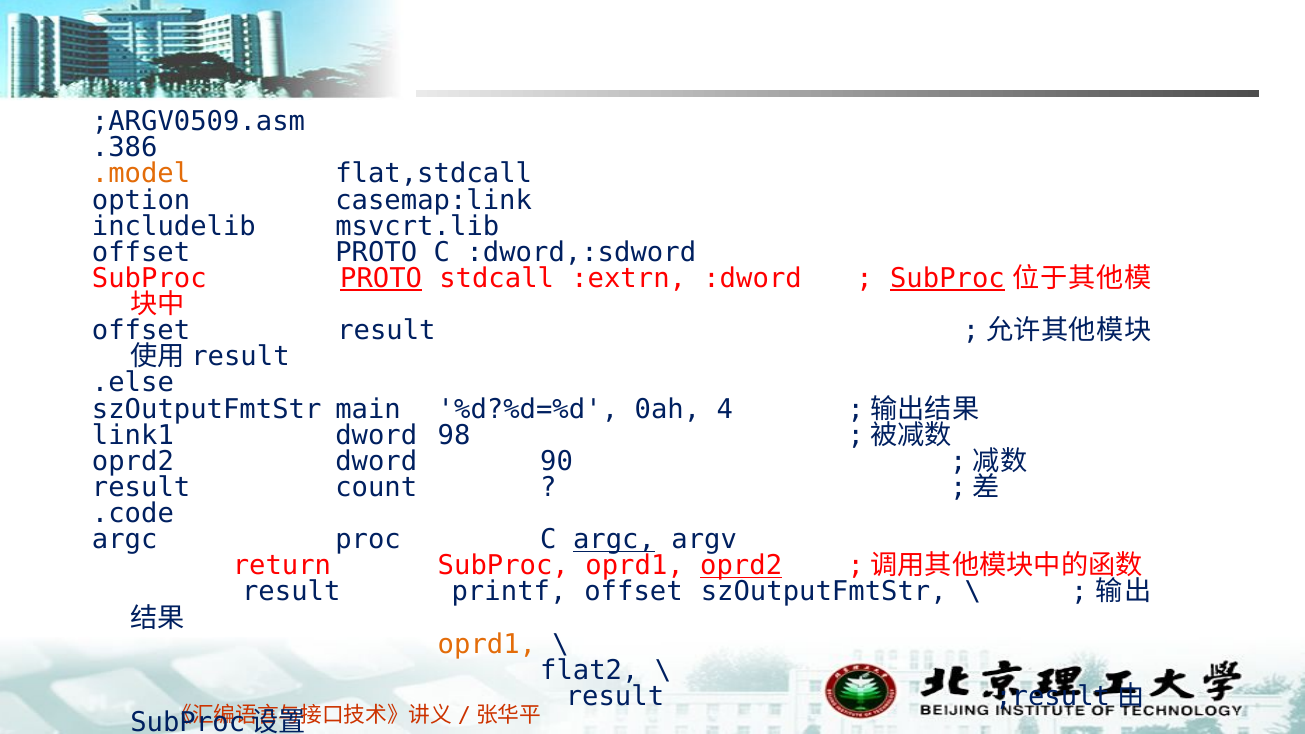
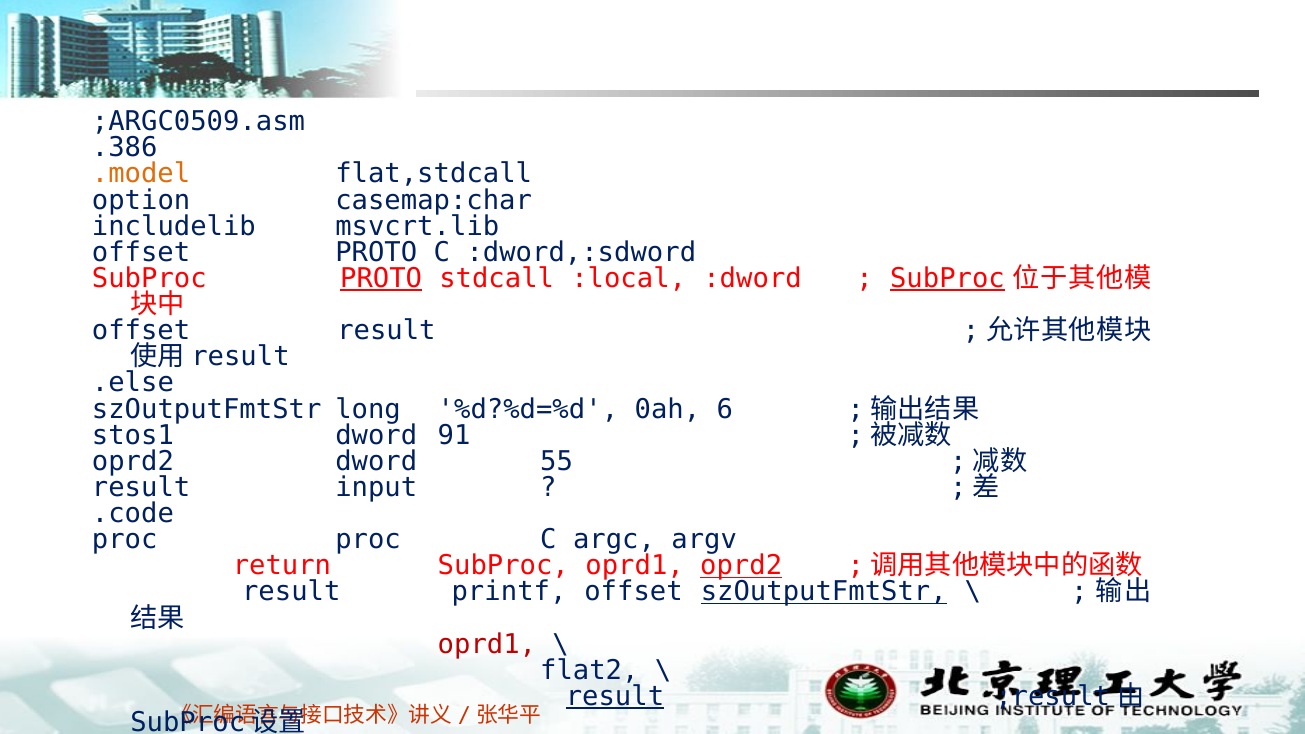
;ARGV0509.asm: ;ARGV0509.asm -> ;ARGC0509.asm (199, 122)
casemap:link: casemap:link -> casemap:char (434, 200)
:extrn: :extrn -> :local (629, 279)
szOutputFmtStr main: main -> long (368, 409)
4: 4 -> 6 (725, 409)
link1: link1 -> stos1 (133, 435)
98: 98 -> 91 (454, 435)
90: 90 -> 55 (557, 461)
count: count -> input (376, 488)
argc: argc -> proc (125, 540)
argc underline: present -> none (614, 540)
szOutputFmtStr underline: none -> present (824, 592)
oprd1 colour: orange -> red (487, 644)
result underline: none -> present (615, 697)
